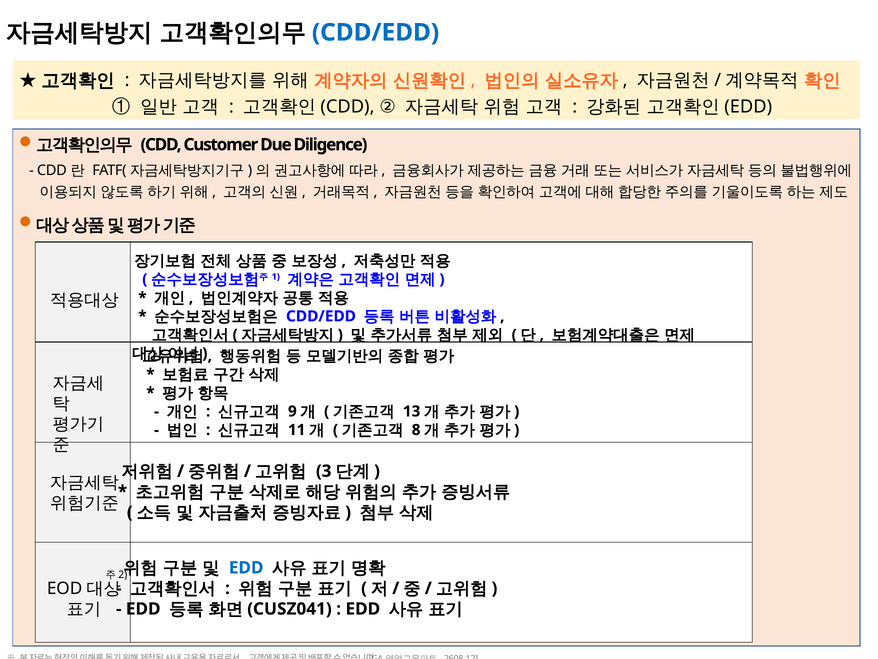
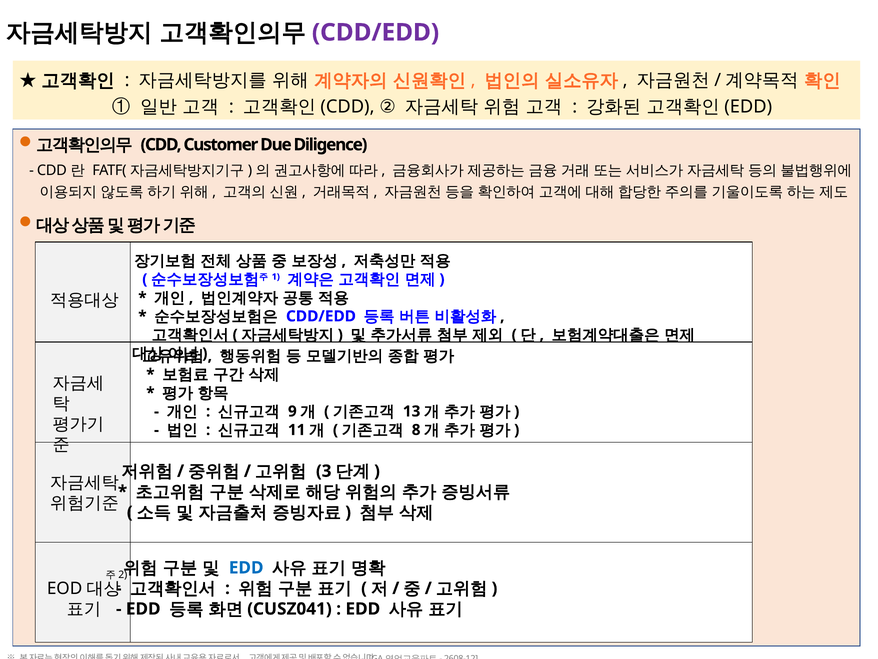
CDD/EDD colour: blue -> purple (376, 32)
